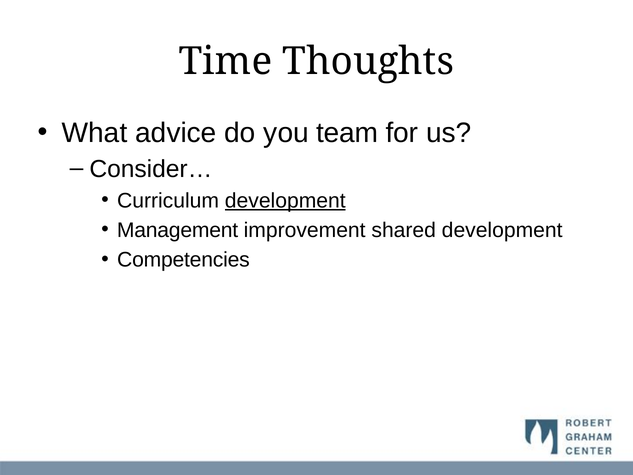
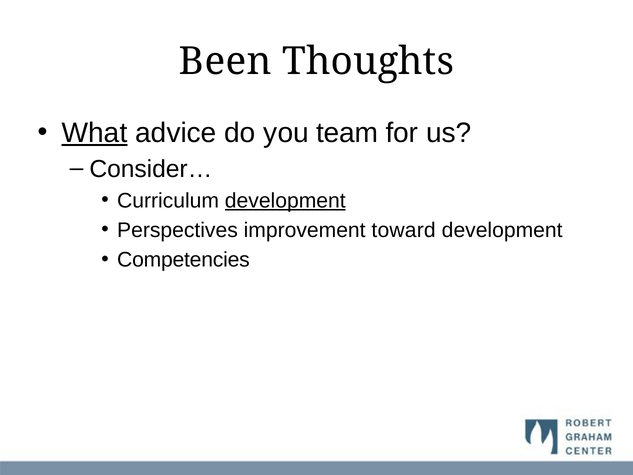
Time: Time -> Been (225, 61)
What underline: none -> present (95, 133)
Management: Management -> Perspectives (177, 230)
shared: shared -> toward (404, 230)
